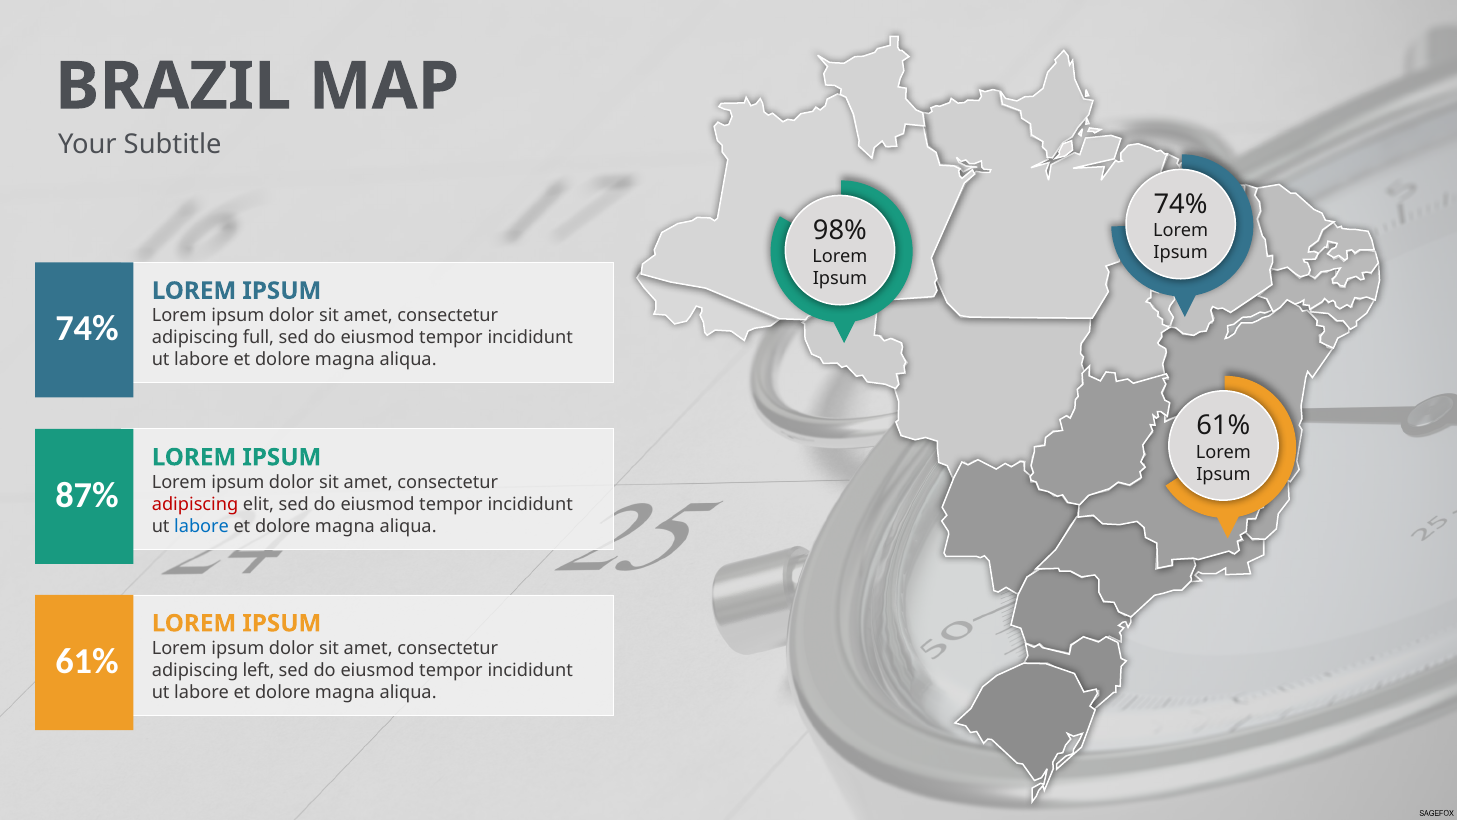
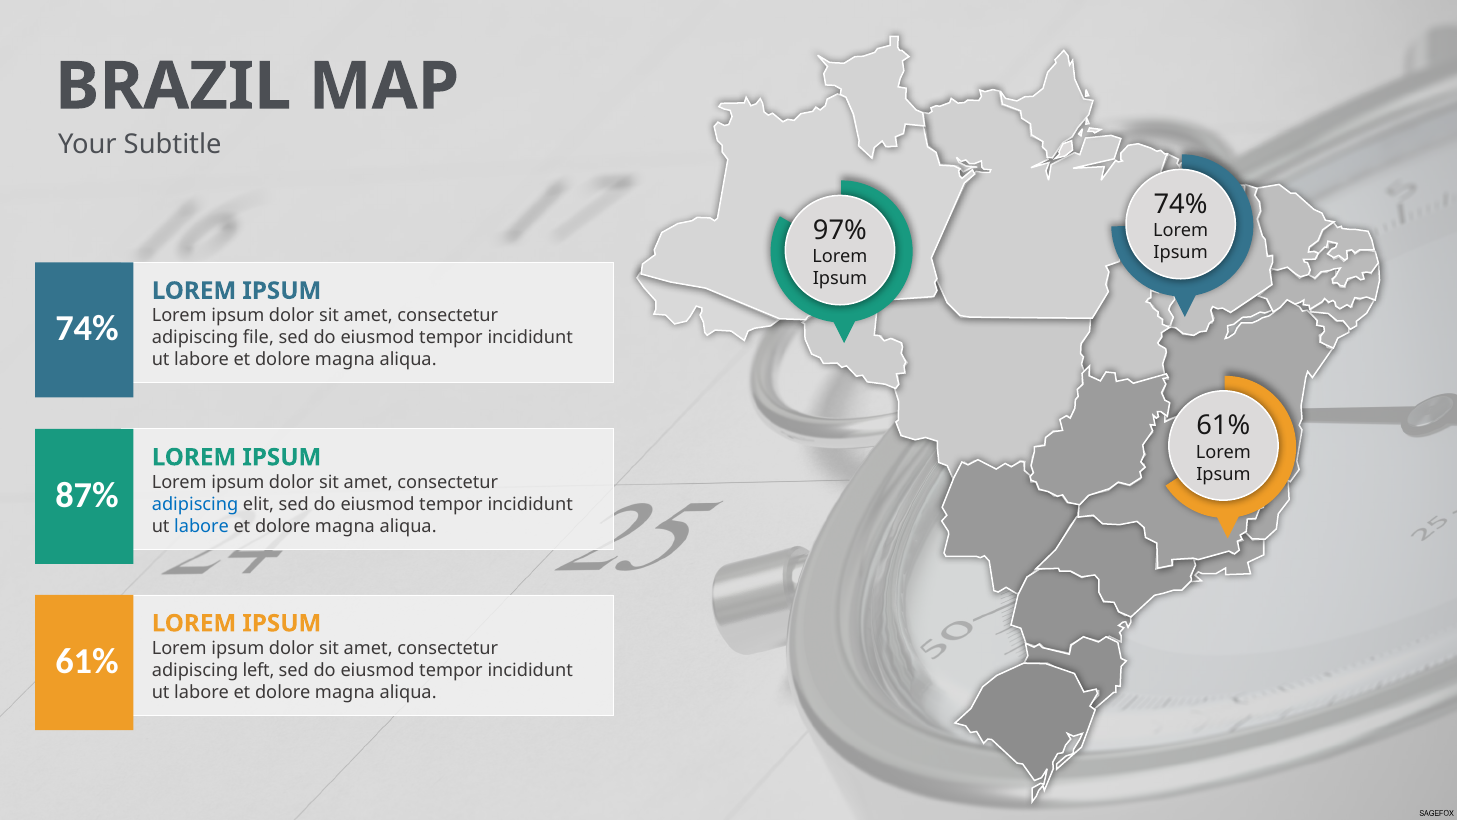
98%: 98% -> 97% (840, 230)
full: full -> file (258, 338)
adipiscing colour: red -> blue (195, 504)
